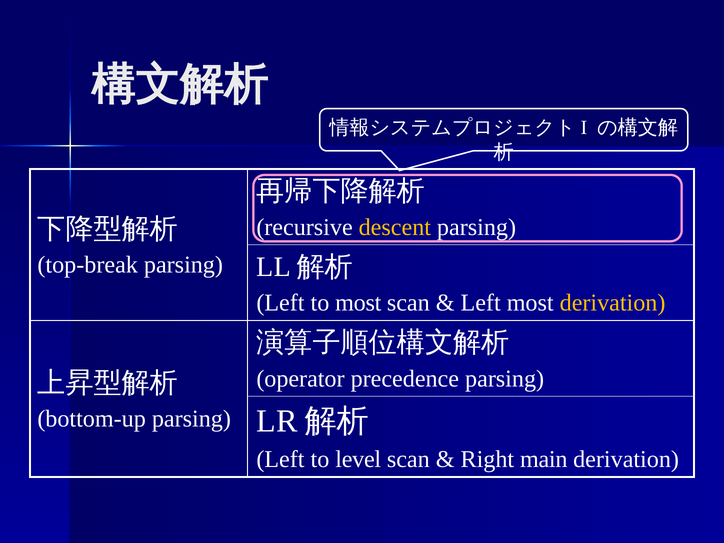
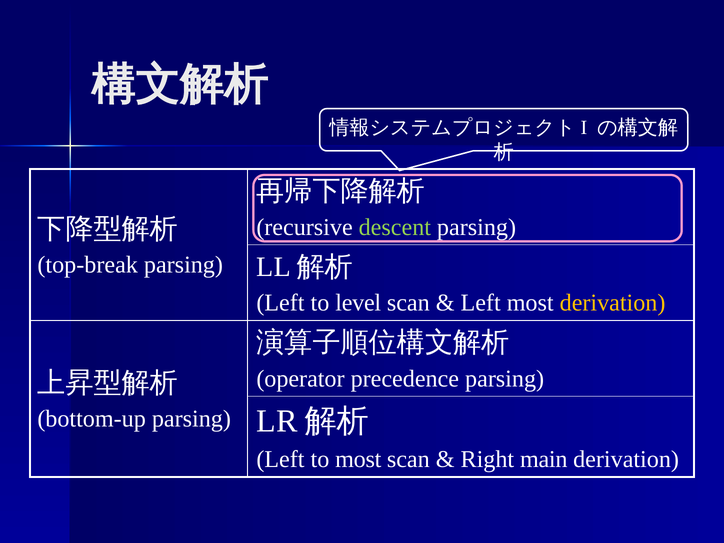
descent colour: yellow -> light green (395, 227)
to most: most -> level (358, 303)
to level: level -> most (358, 459)
